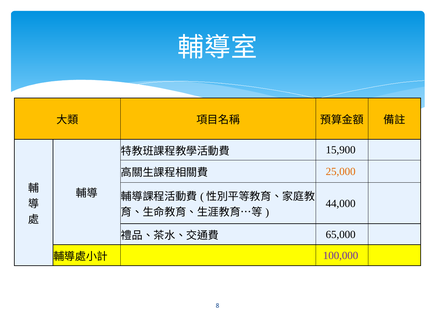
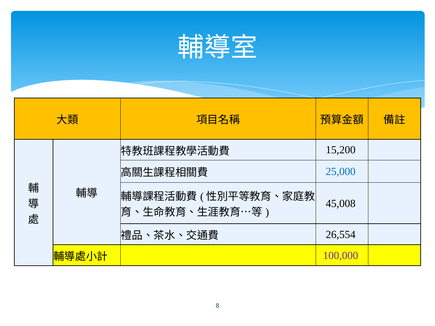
15,900: 15,900 -> 15,200 (341, 150)
25,000 colour: orange -> blue (341, 172)
44,000: 44,000 -> 45,008 (341, 204)
65,000: 65,000 -> 26,554 (341, 235)
